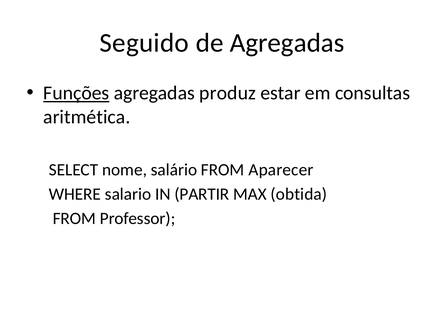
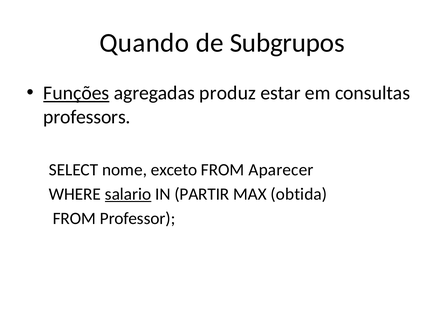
Seguido: Seguido -> Quando (144, 43)
de Agregadas: Agregadas -> Subgrupos (287, 43)
aritmética: aritmética -> professors (87, 117)
salário: salário -> exceto (174, 170)
salario underline: none -> present (128, 194)
